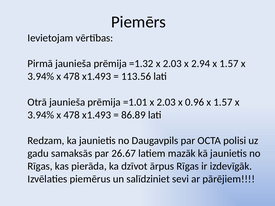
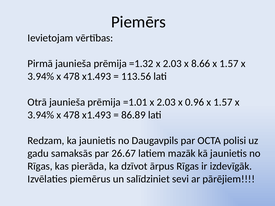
2.94: 2.94 -> 8.66 (201, 64)
